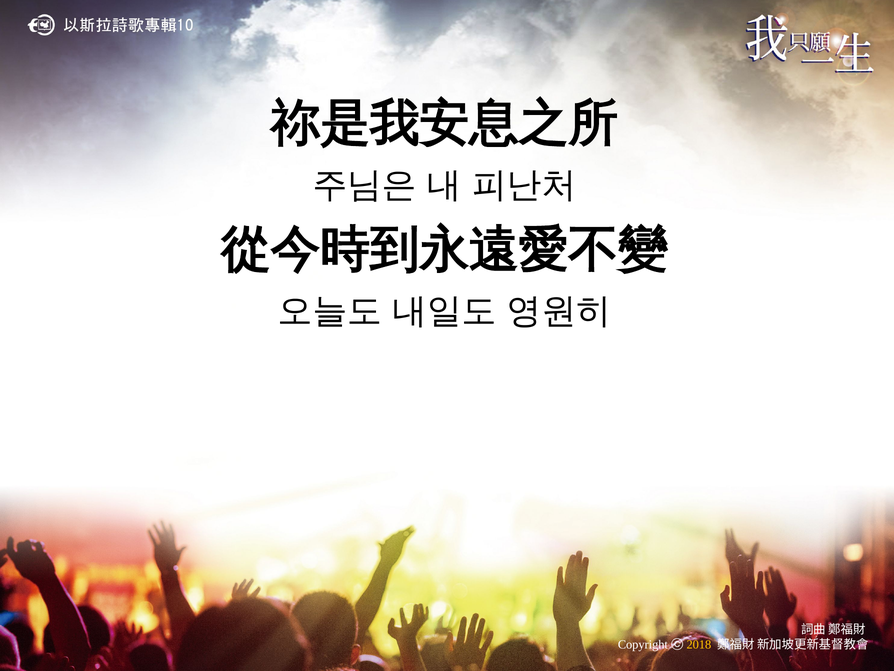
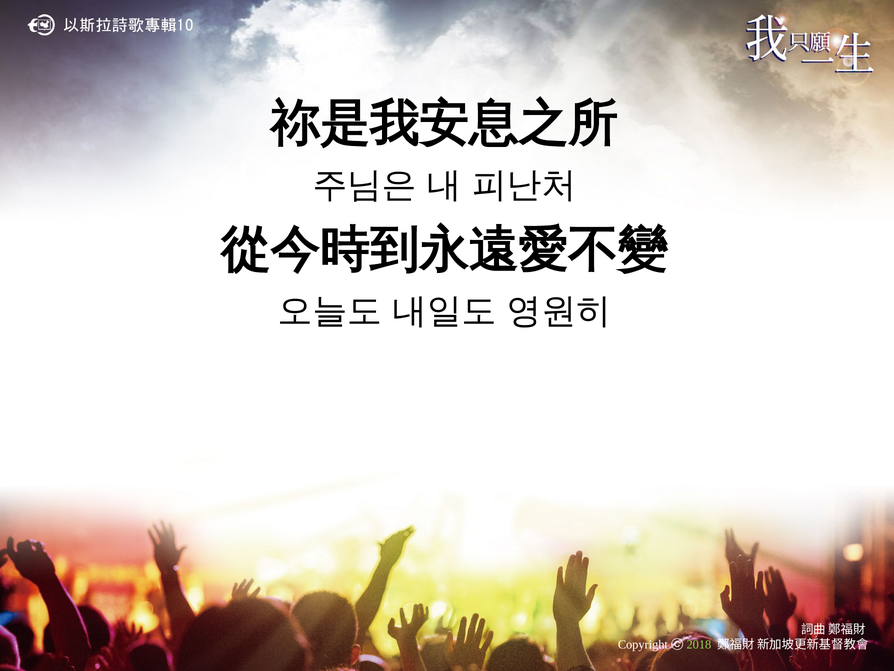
2018 colour: yellow -> light green (699, 644)
